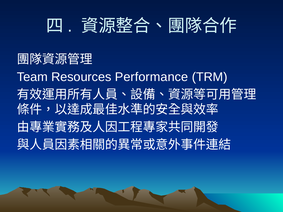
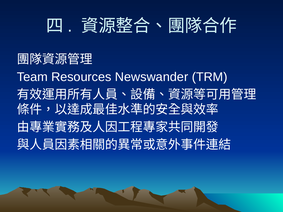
Performance: Performance -> Newswander (152, 77)
